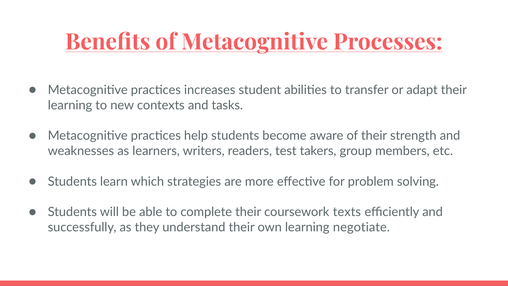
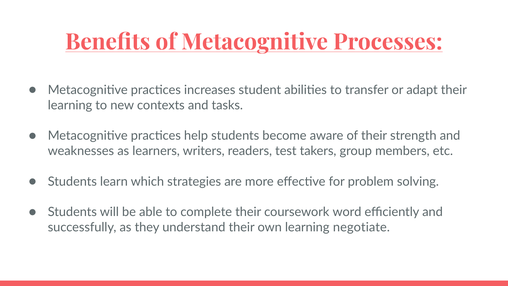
texts: texts -> word (347, 212)
